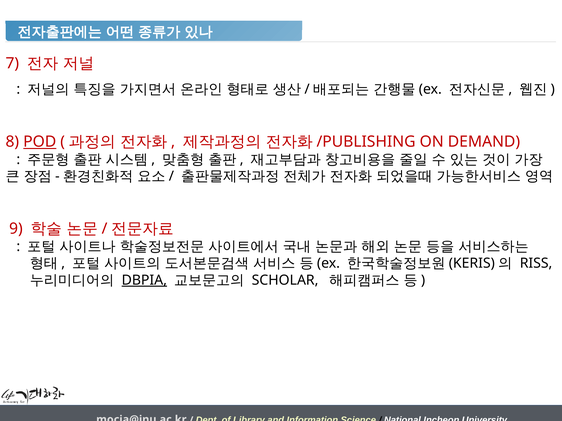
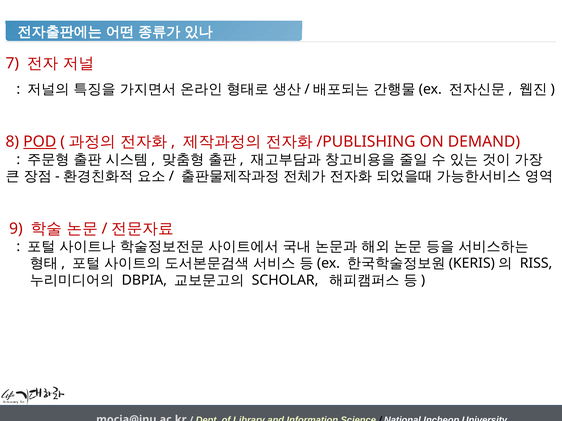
DBPIA underline: present -> none (144, 281)
